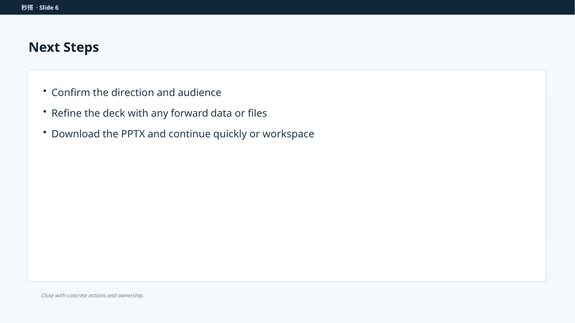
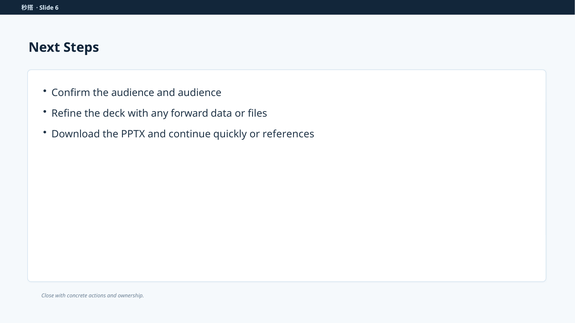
the direction: direction -> audience (133, 93)
workspace: workspace -> references (288, 134)
